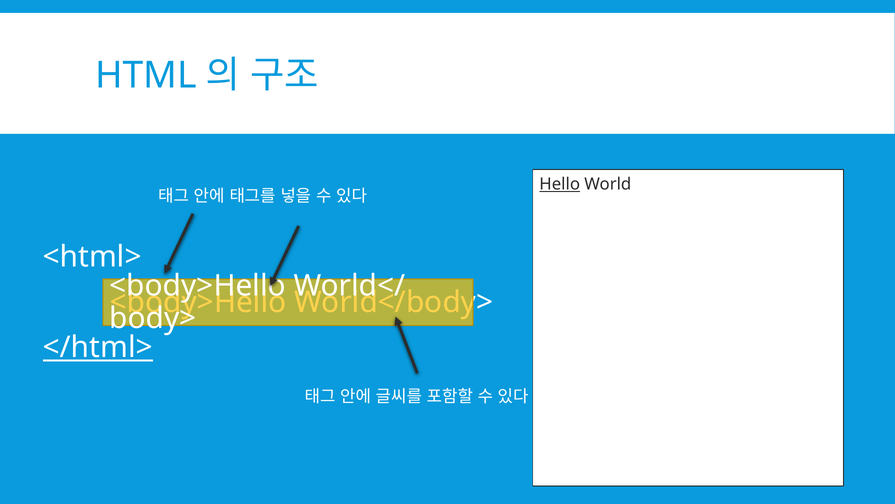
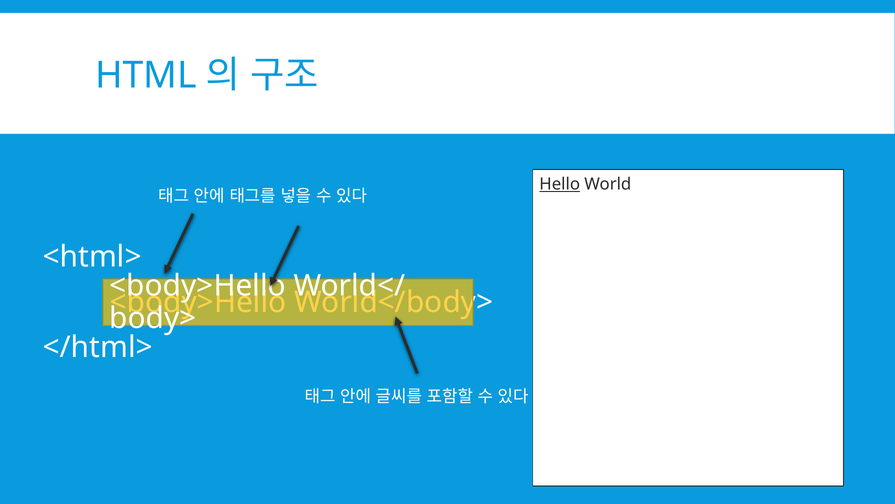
</html> underline: present -> none (98, 347)
